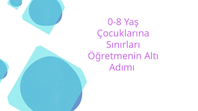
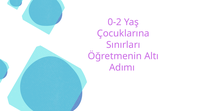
0-8: 0-8 -> 0-2 (115, 22)
